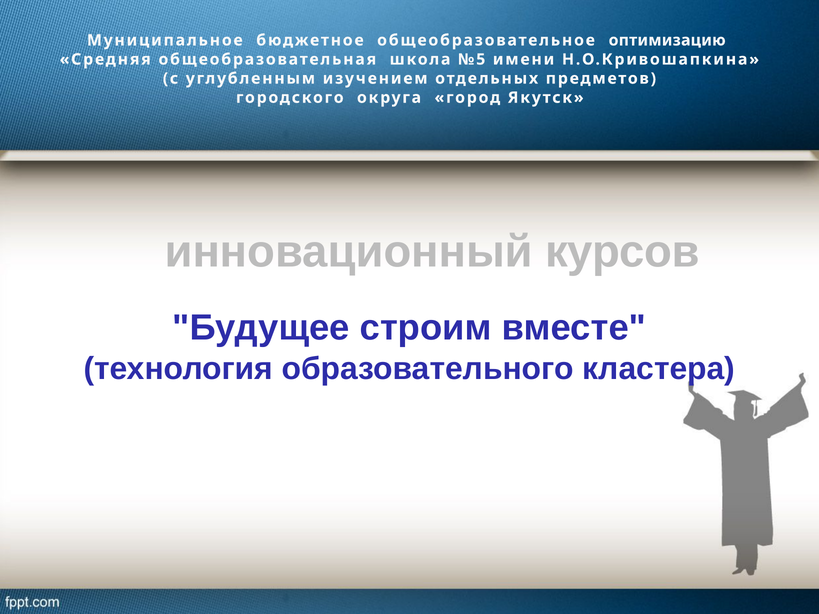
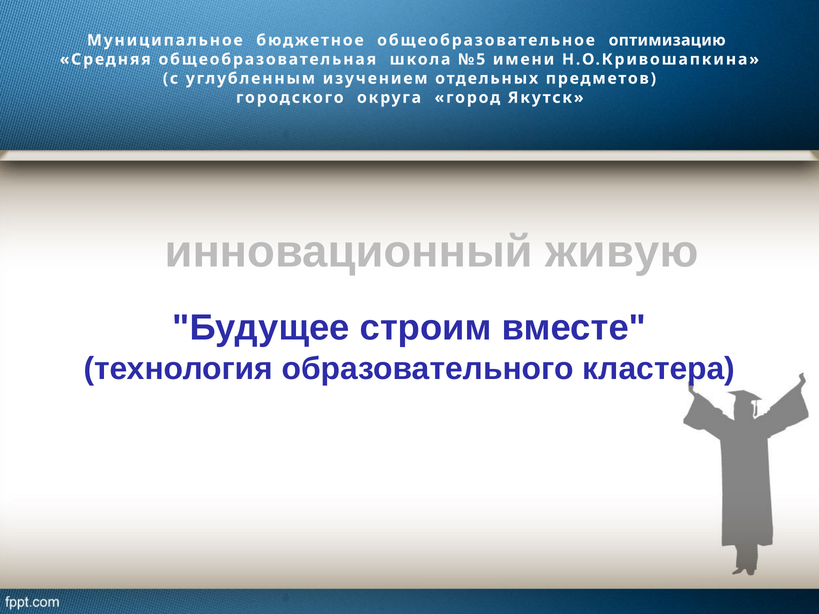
курсов: курсов -> живую (622, 252)
